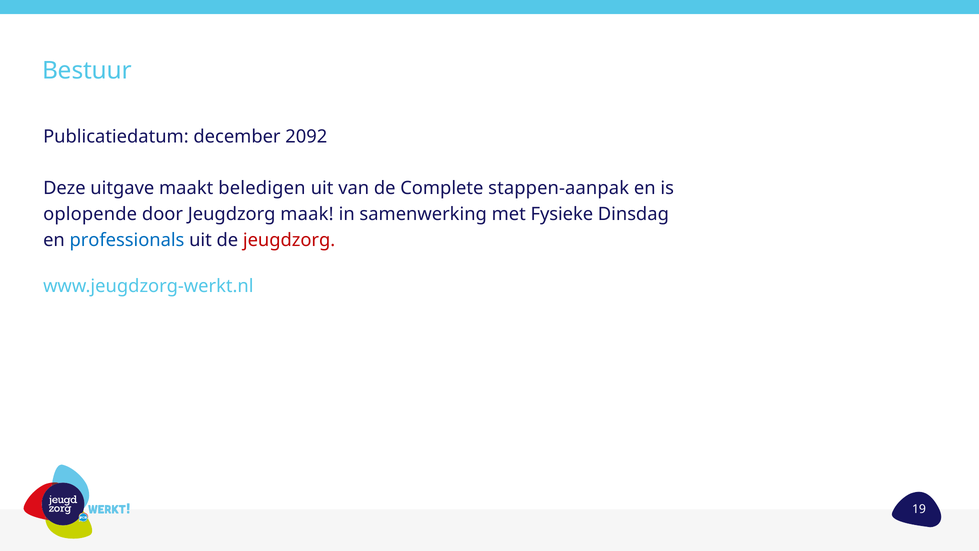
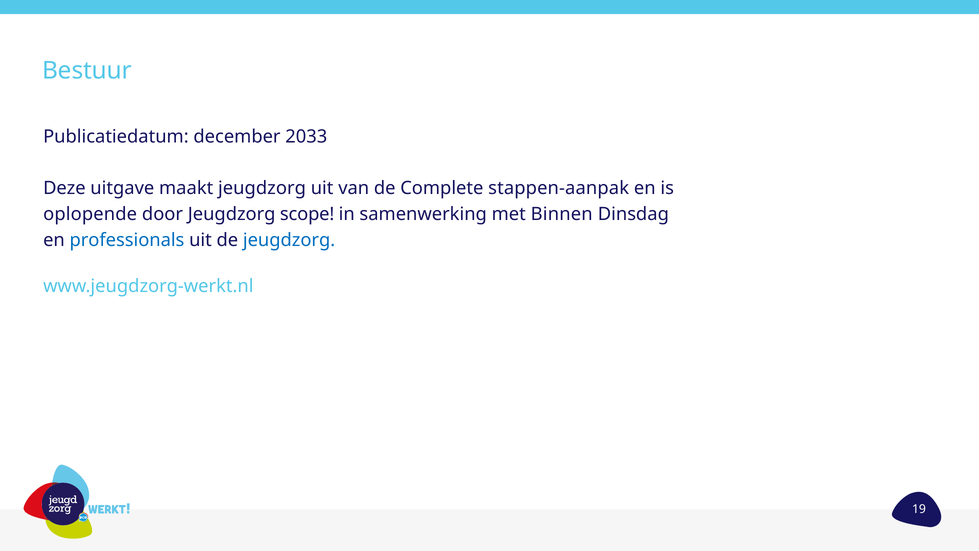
2092: 2092 -> 2033 (306, 136)
maakt beledigen: beledigen -> jeugdzorg (262, 188)
maak: maak -> scope (307, 214)
Fysieke: Fysieke -> Binnen (562, 214)
jeugdzorg colour: red -> blue (289, 240)
